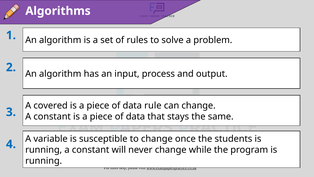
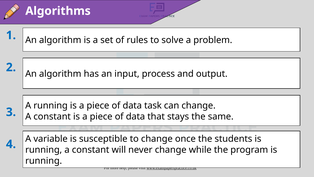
A covered: covered -> running (51, 105)
rule: rule -> task (153, 105)
